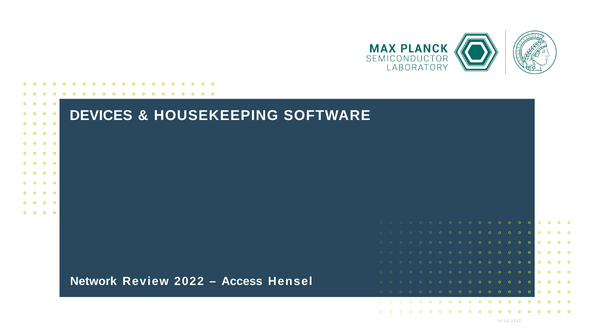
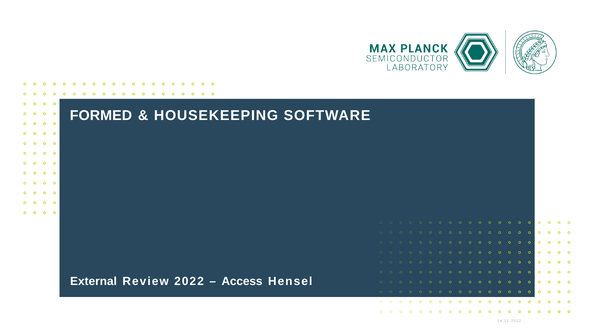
DEVICES: DEVICES -> FORMED (101, 116)
Network: Network -> External (94, 281)
